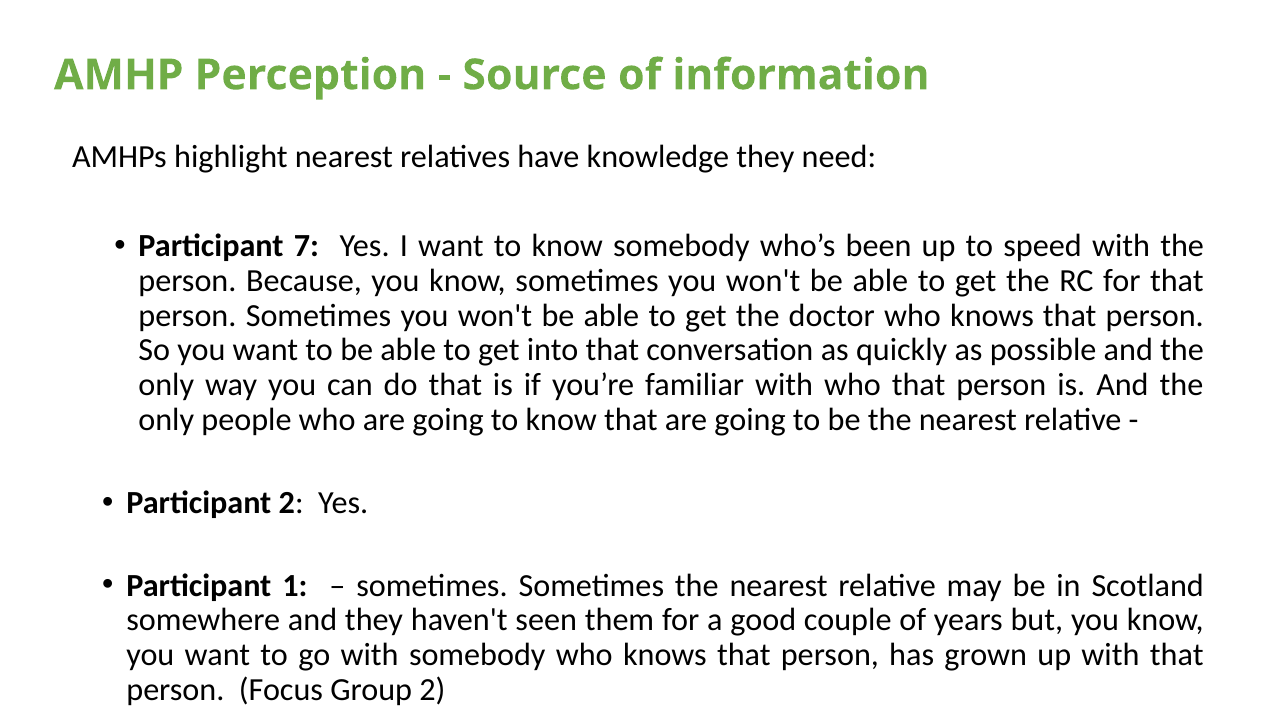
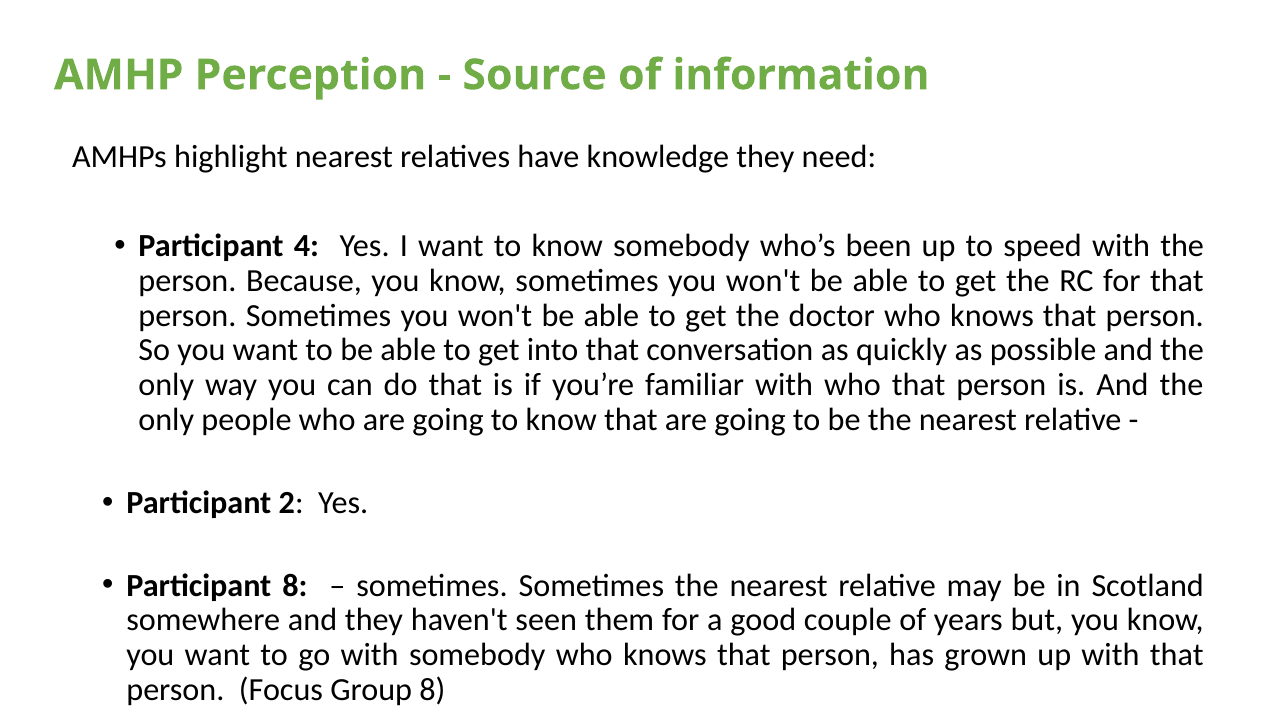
7: 7 -> 4 (306, 246)
Participant 1: 1 -> 8 (295, 585)
Group 2: 2 -> 8 (432, 690)
